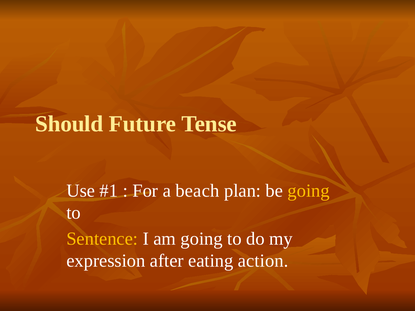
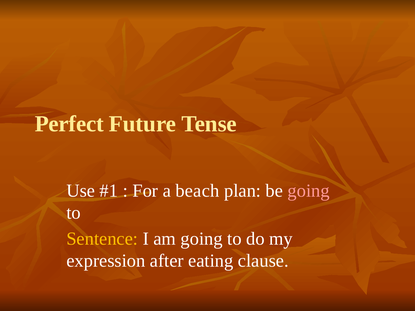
Should: Should -> Perfect (69, 124)
going colour: yellow -> pink (309, 191)
action: action -> clause (263, 261)
